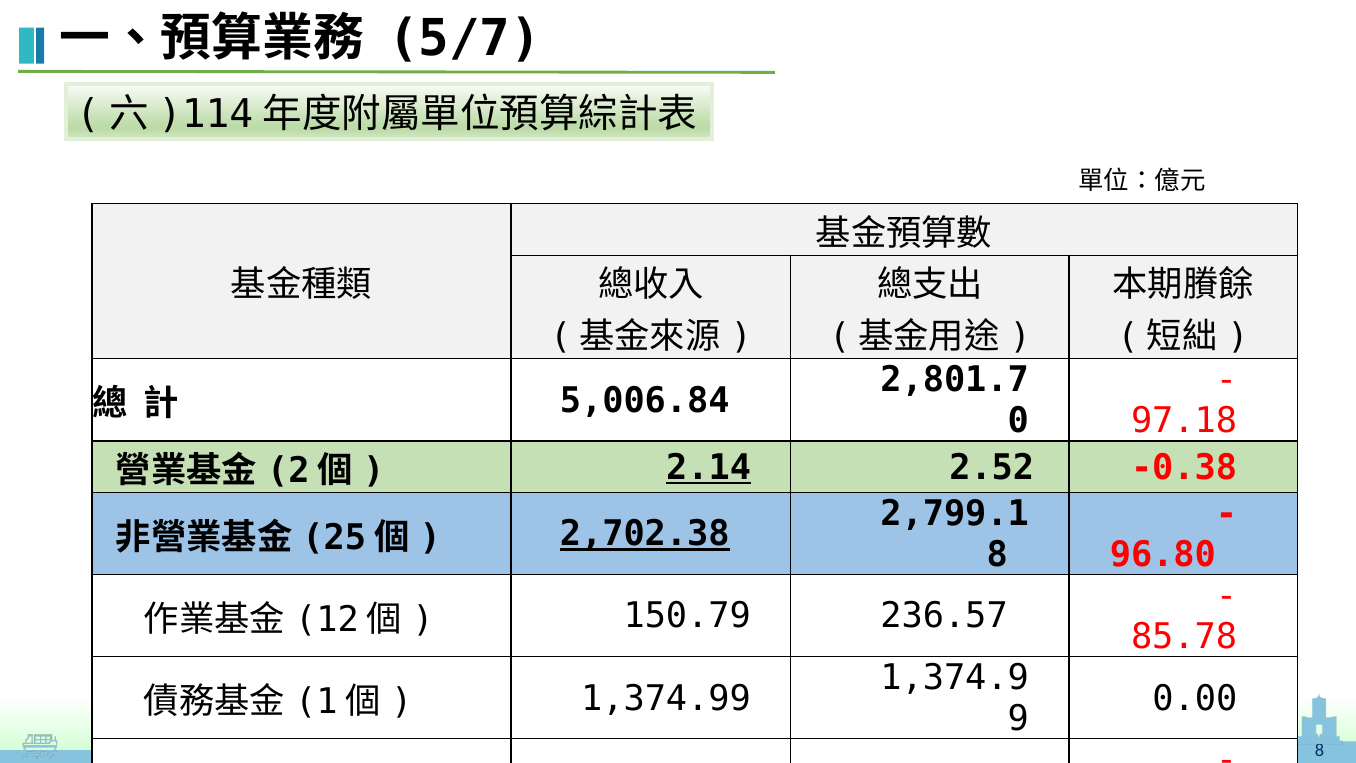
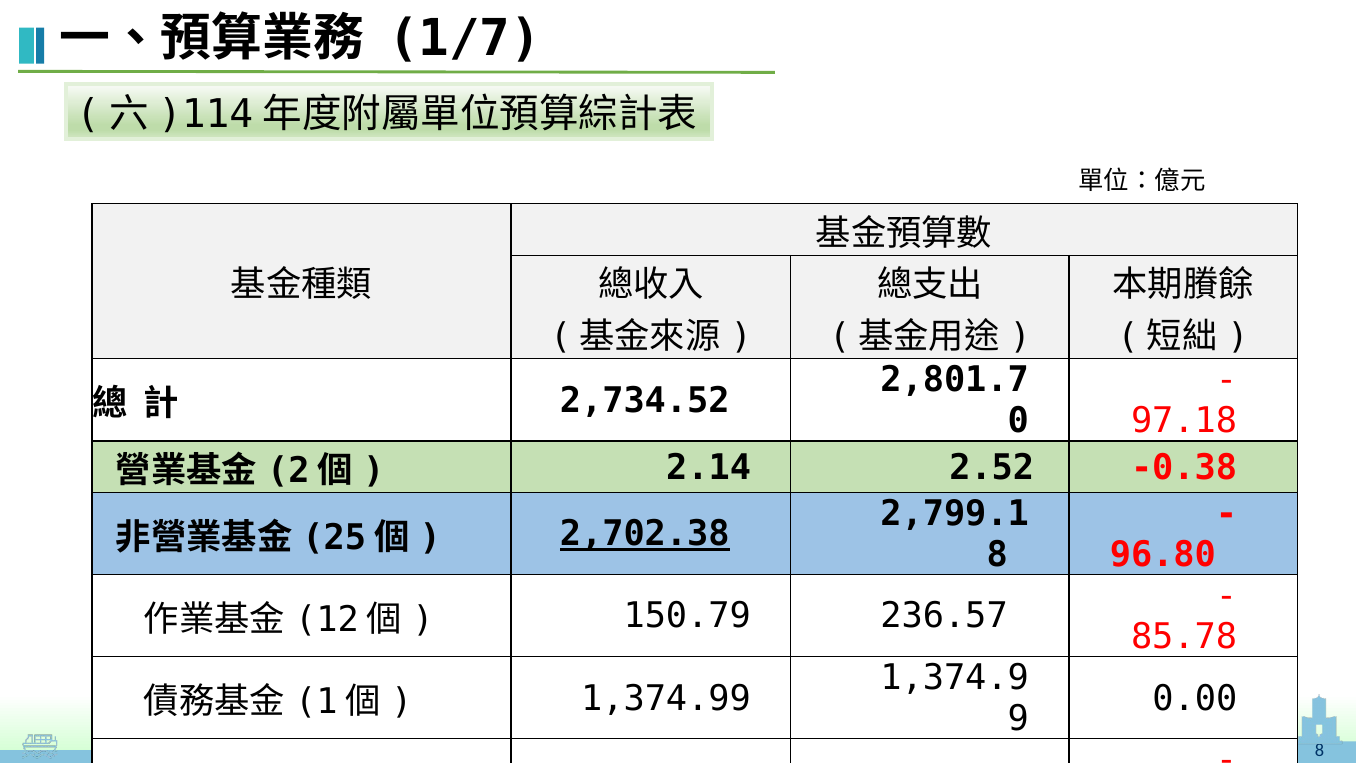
5/7: 5/7 -> 1/7 (465, 39)
5,006.84: 5,006.84 -> 2,734.52 (645, 400)
2.14 underline: present -> none (709, 467)
